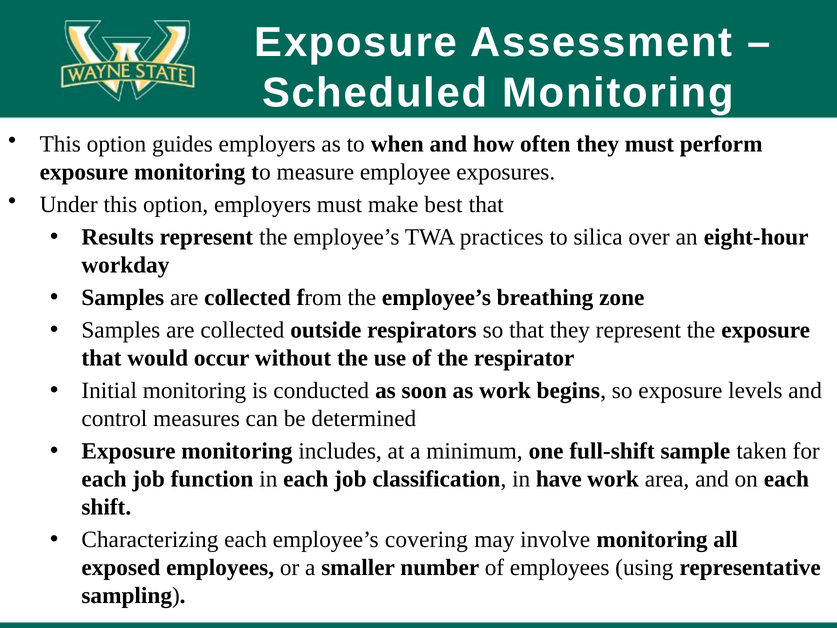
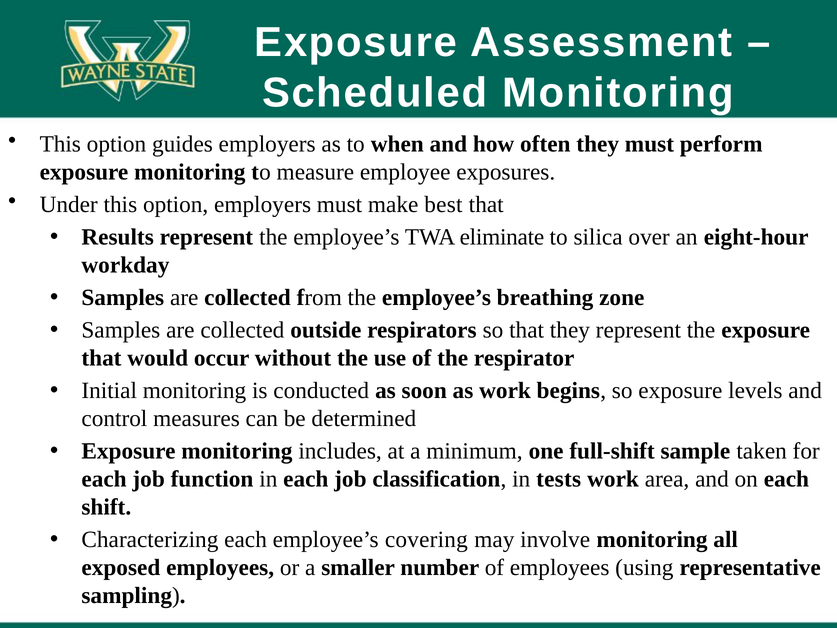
practices: practices -> eliminate (502, 237)
have: have -> tests (559, 479)
